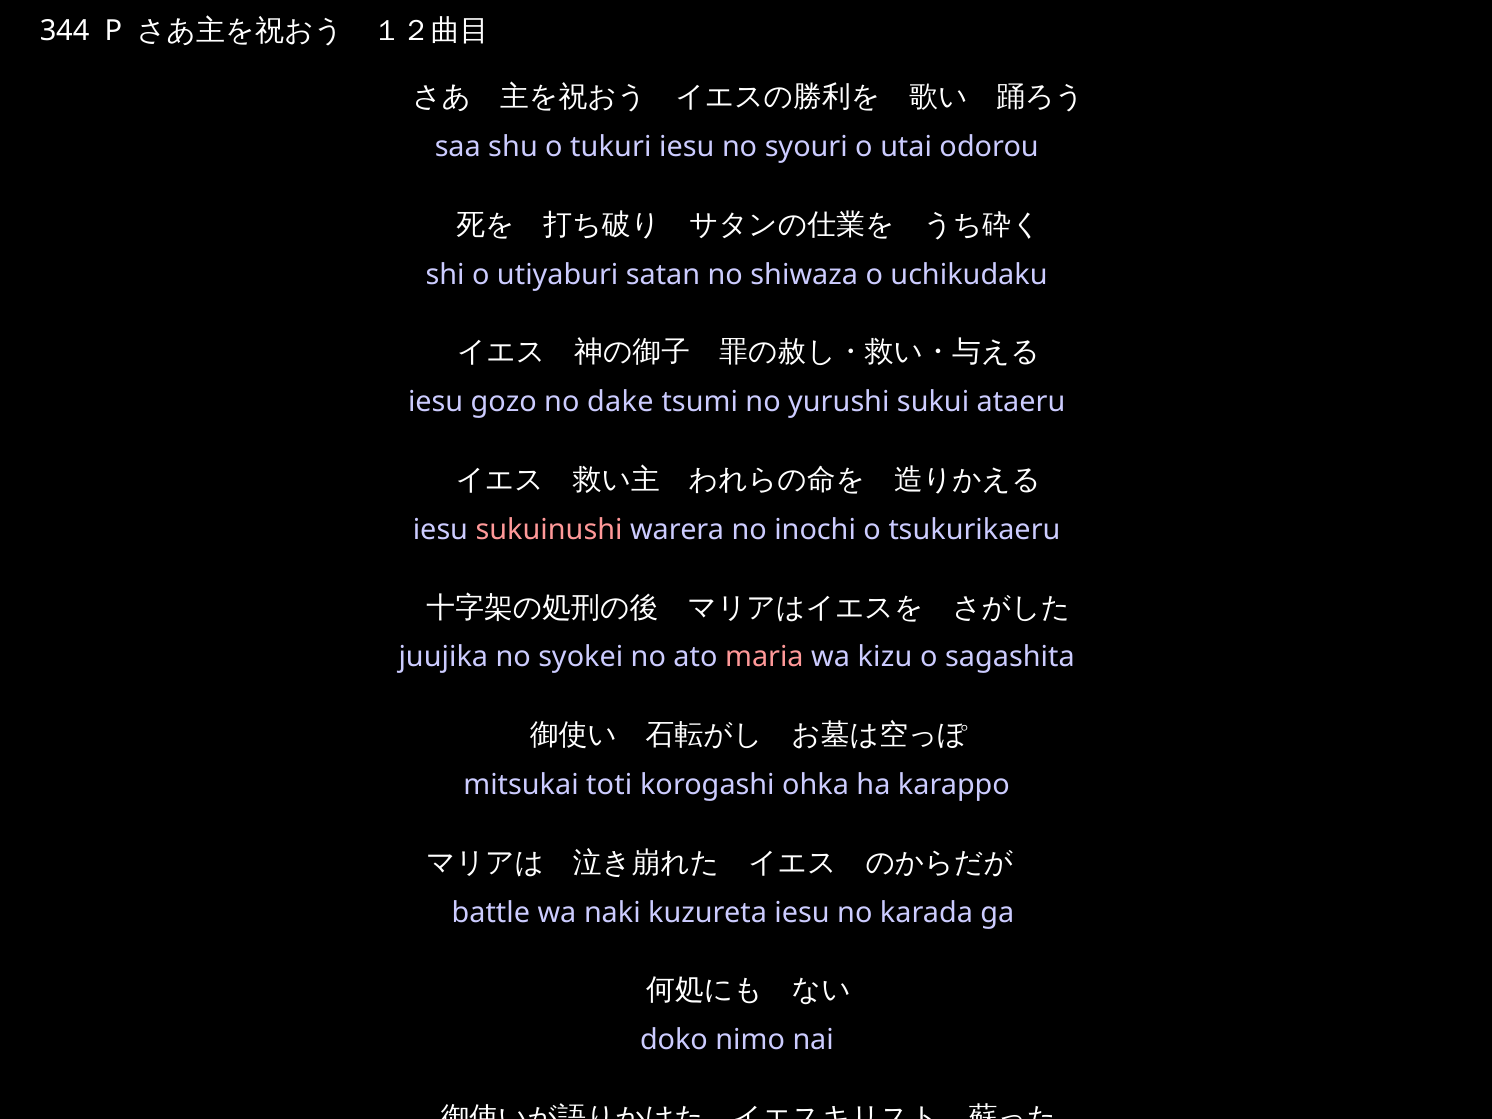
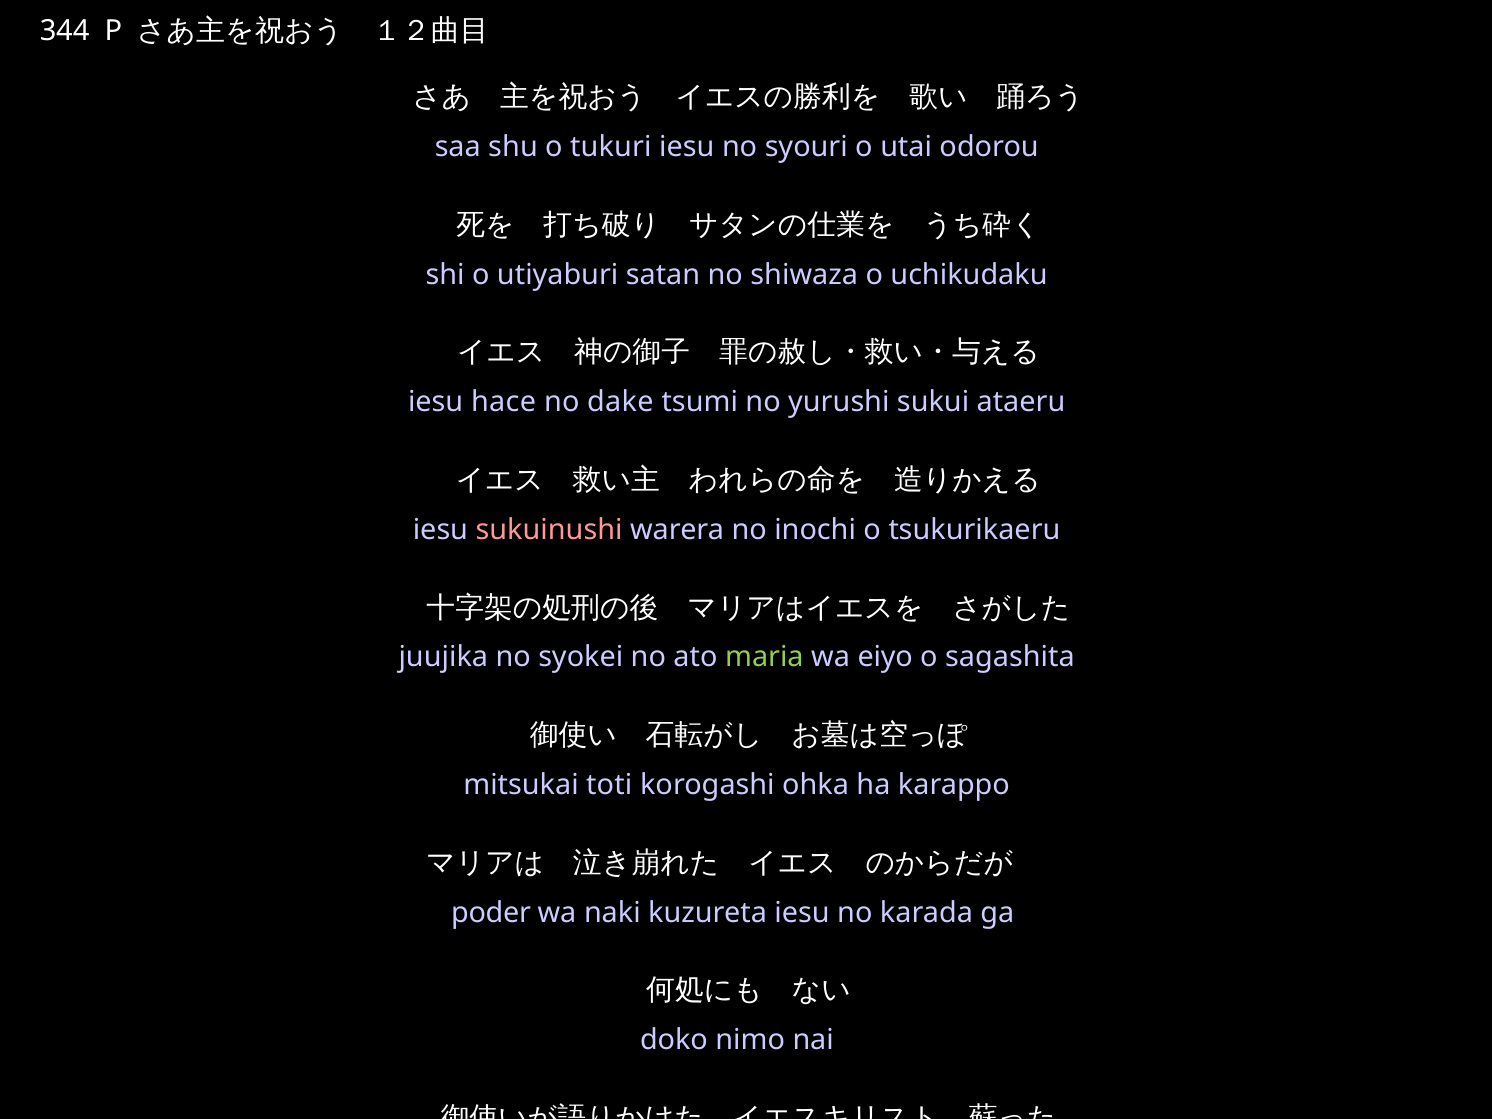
gozo: gozo -> hace (504, 402)
maria colour: pink -> light green (764, 657)
kizu: kizu -> eiyo (885, 657)
battle: battle -> poder (491, 913)
